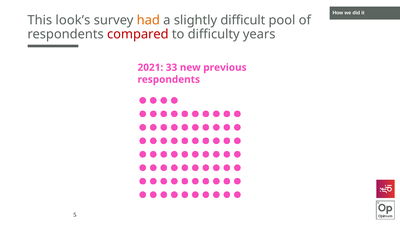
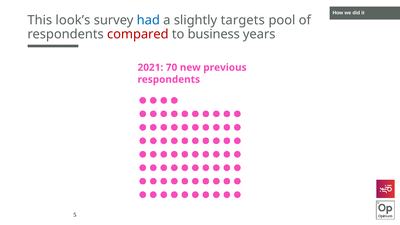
had colour: orange -> blue (148, 20)
difficult: difficult -> targets (243, 20)
difficulty: difficulty -> business (214, 34)
33: 33 -> 70 (172, 67)
